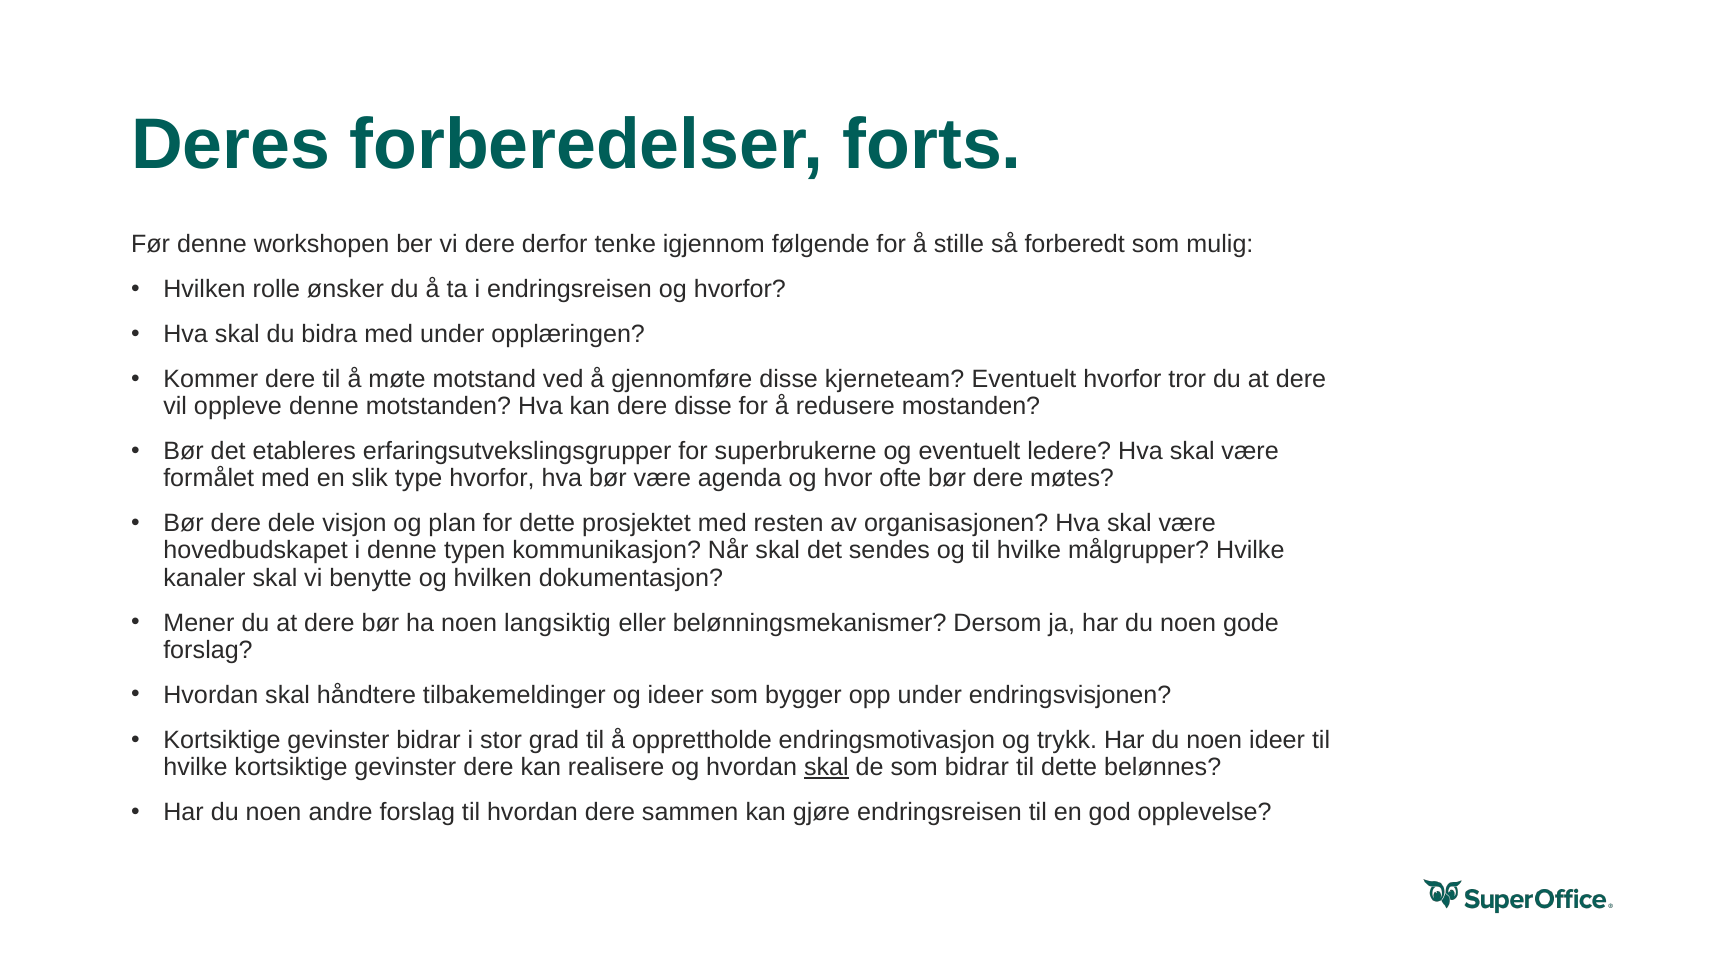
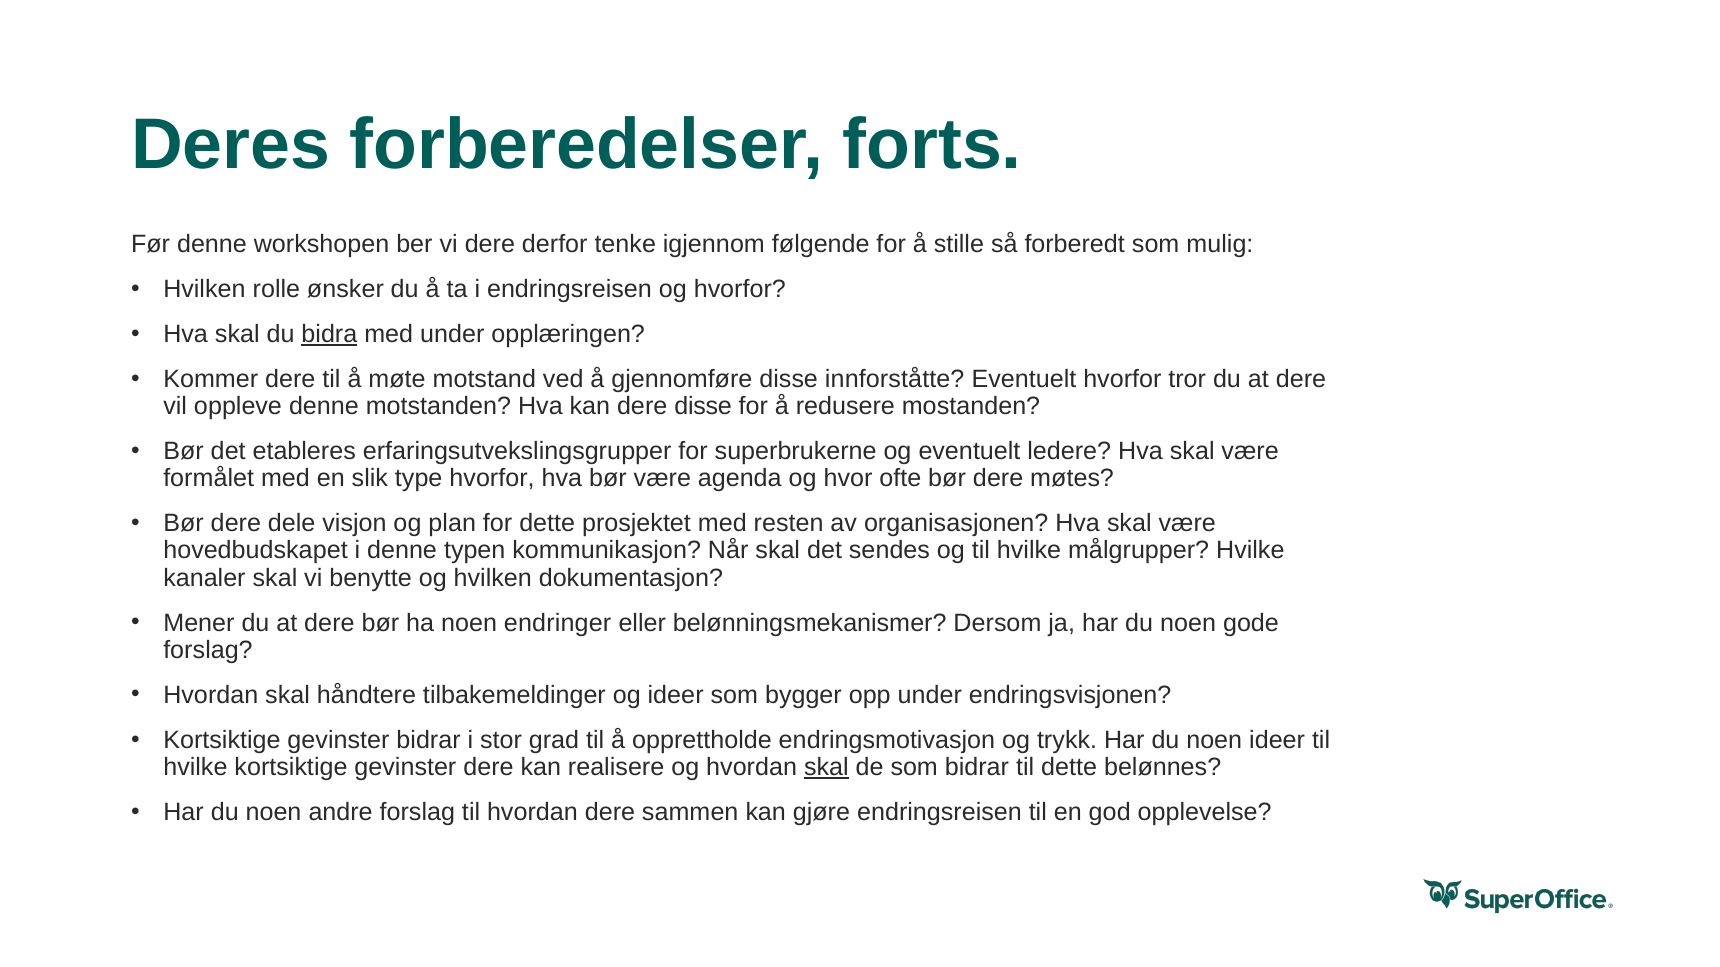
bidra underline: none -> present (329, 334)
kjerneteam: kjerneteam -> innforståtte (895, 379)
langsiktig: langsiktig -> endringer (558, 623)
